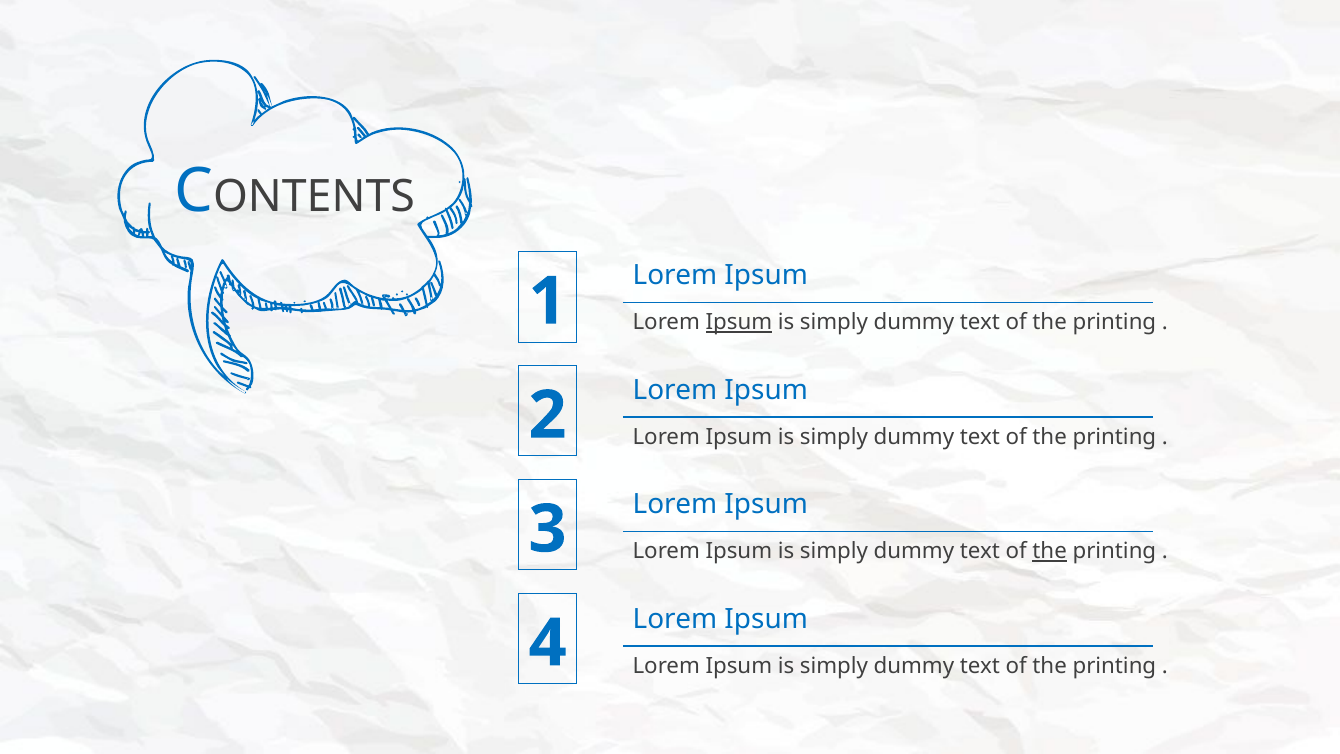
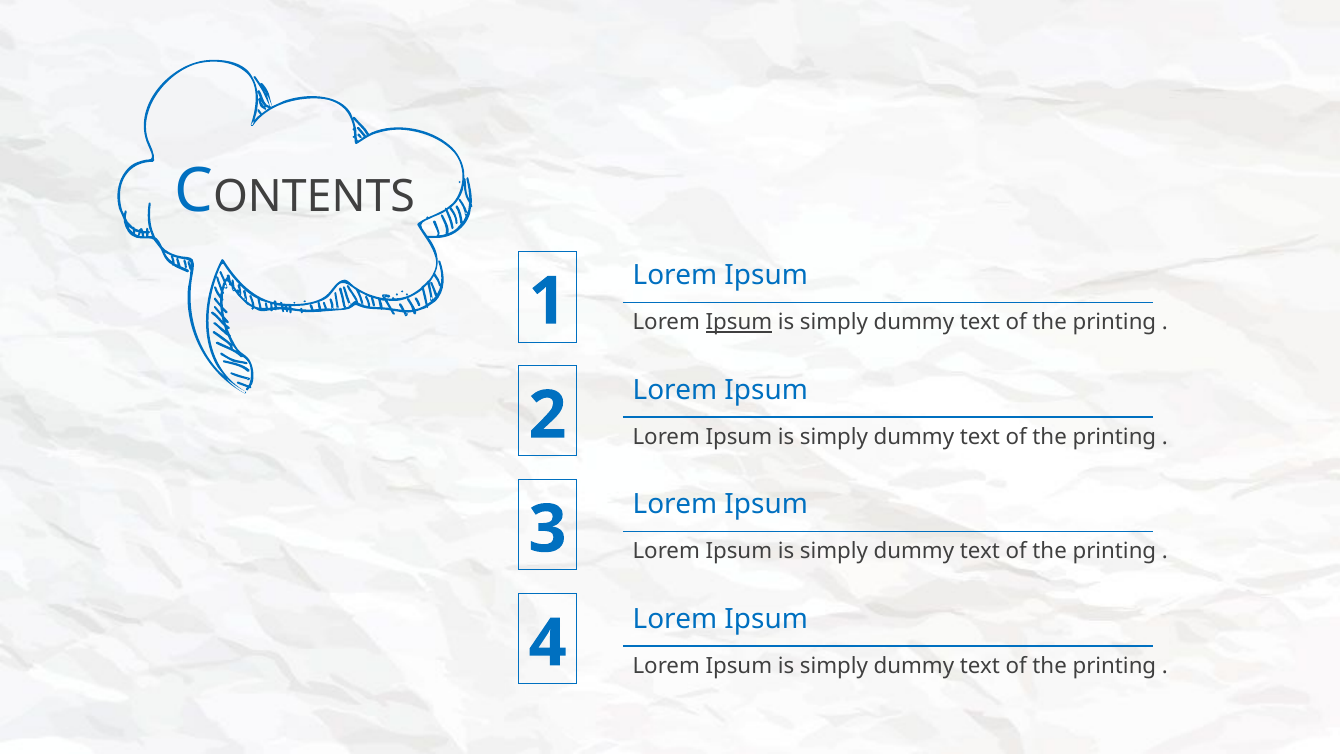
the underline: present -> none (1050, 551)
